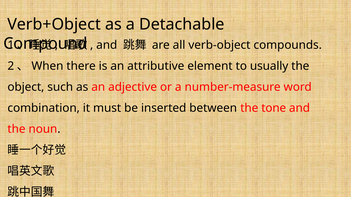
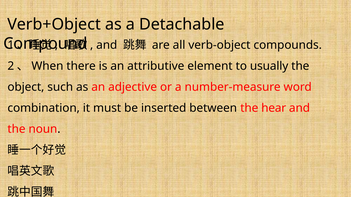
tone: tone -> hear (274, 108)
